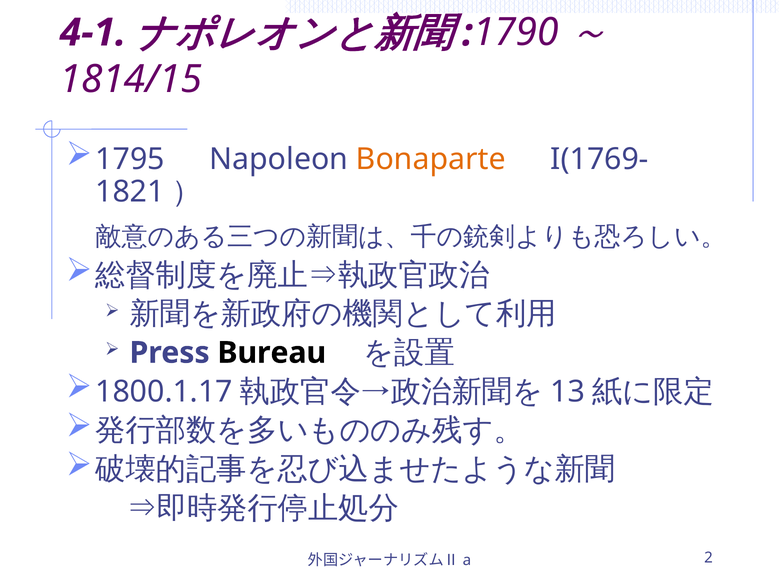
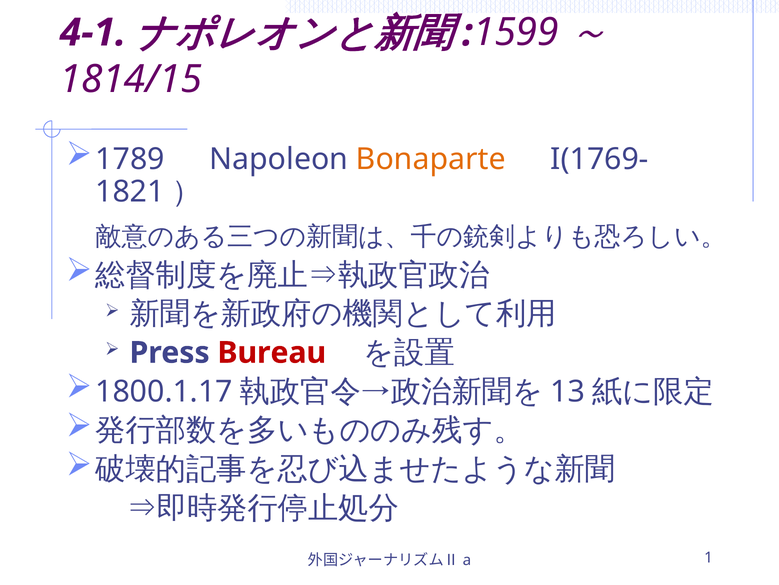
1790: 1790 -> 1599 (516, 33)
1795: 1795 -> 1789 (130, 159)
Bureau colour: black -> red (272, 352)
2: 2 -> 1 (709, 557)
